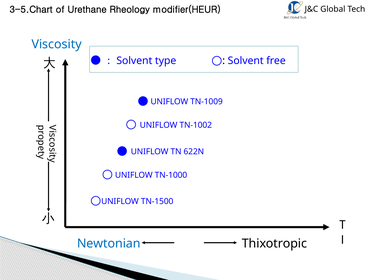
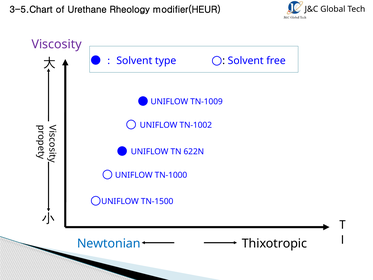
Viscosity colour: blue -> purple (57, 44)
